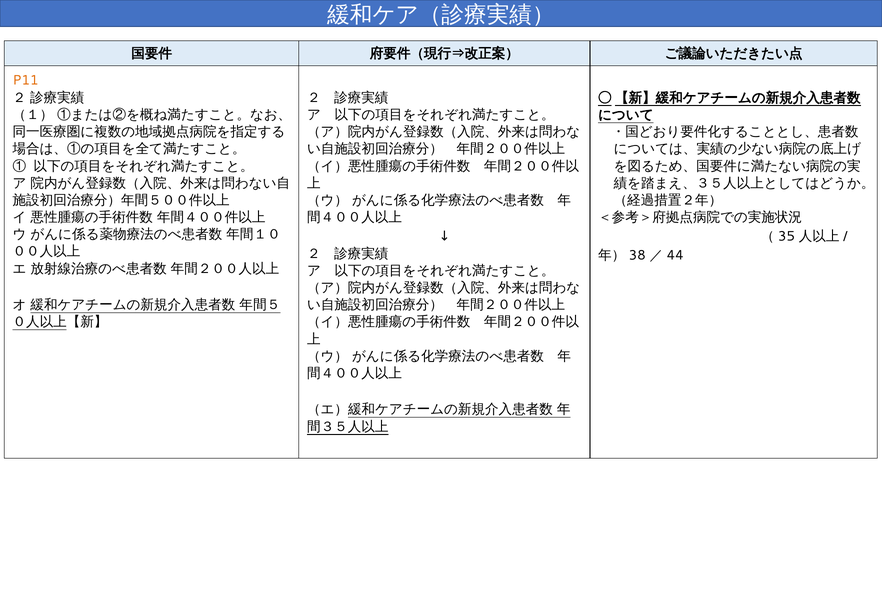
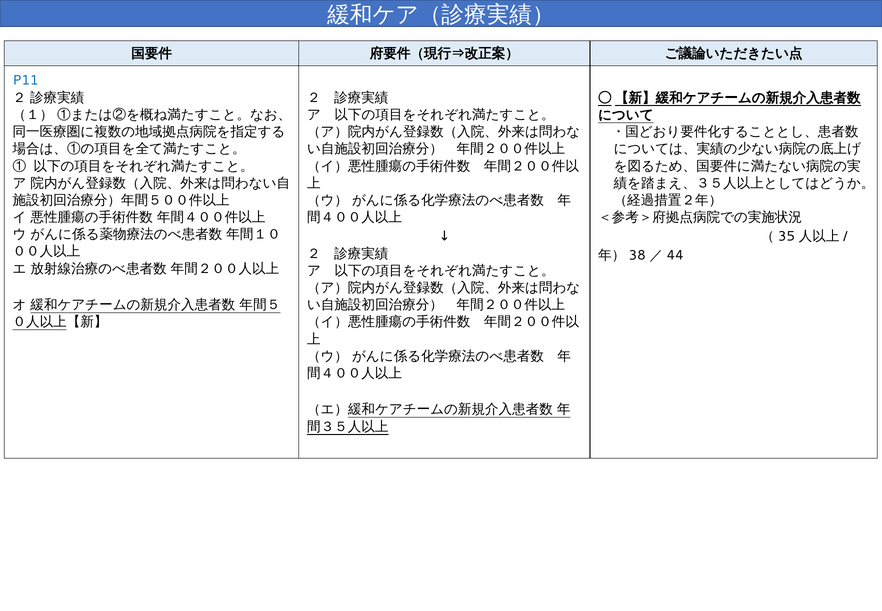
P11 colour: orange -> blue (26, 80)
